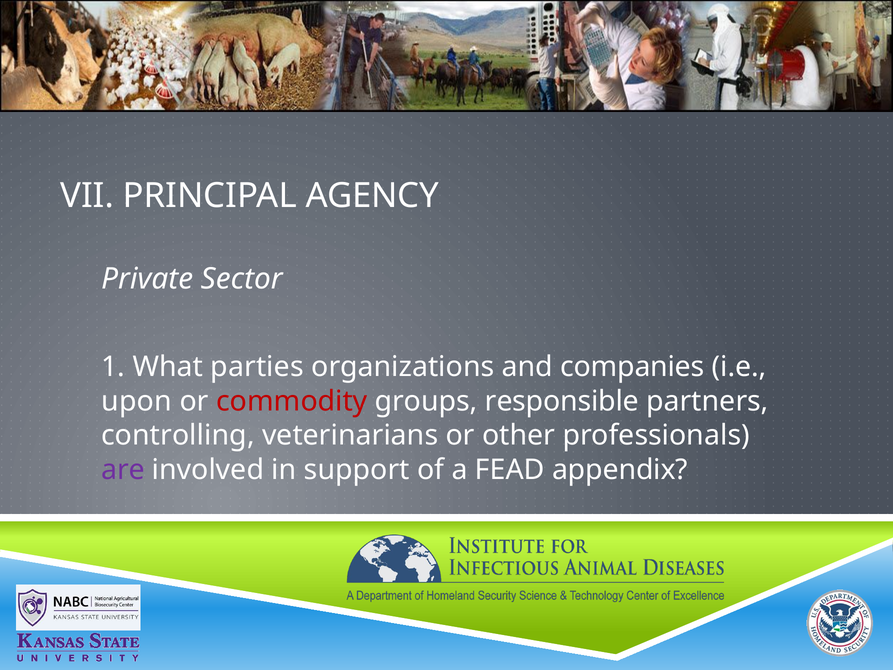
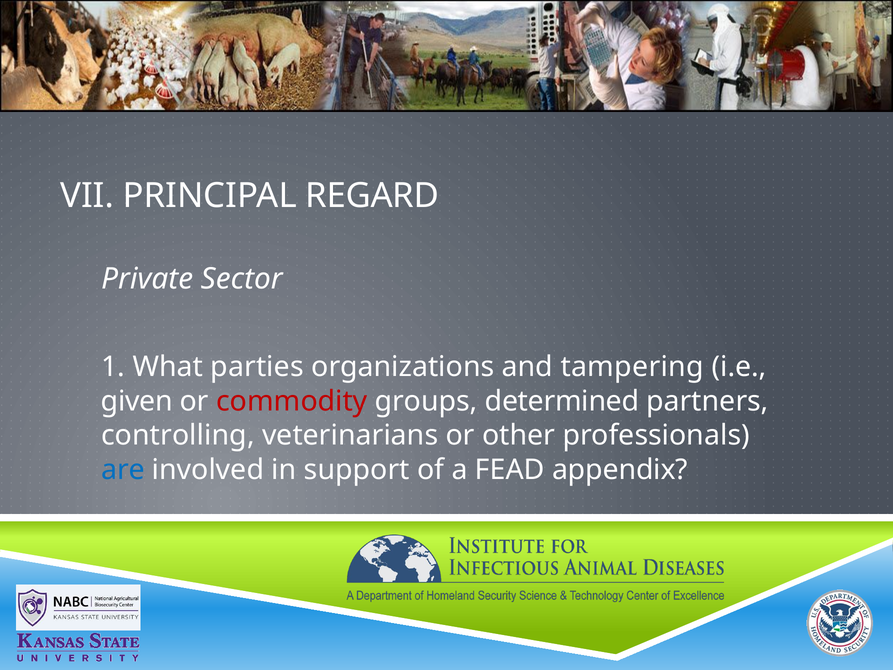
AGENCY: AGENCY -> REGARD (372, 196)
companies: companies -> tampering (632, 367)
upon: upon -> given (137, 401)
responsible: responsible -> determined (562, 401)
are colour: purple -> blue (123, 469)
